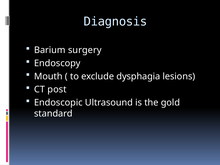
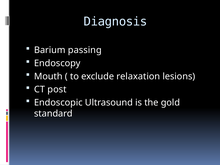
surgery: surgery -> passing (85, 50)
dysphagia: dysphagia -> relaxation (138, 76)
